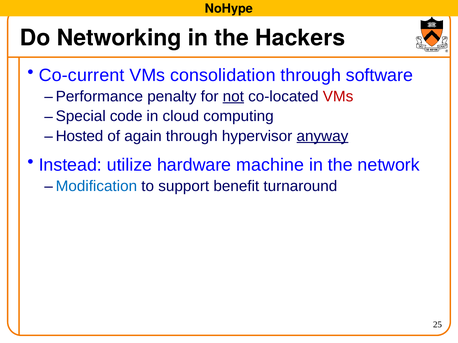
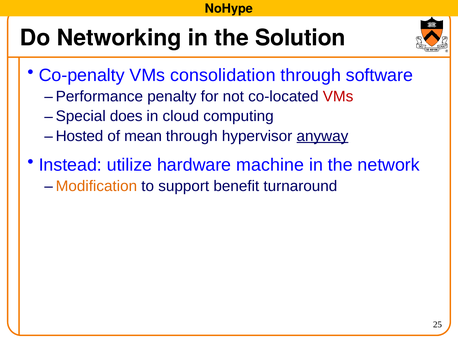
Hackers: Hackers -> Solution (300, 38)
Co-current: Co-current -> Co-penalty (82, 75)
not underline: present -> none (233, 97)
code: code -> does (126, 116)
again: again -> mean (143, 136)
Modification colour: blue -> orange (96, 186)
